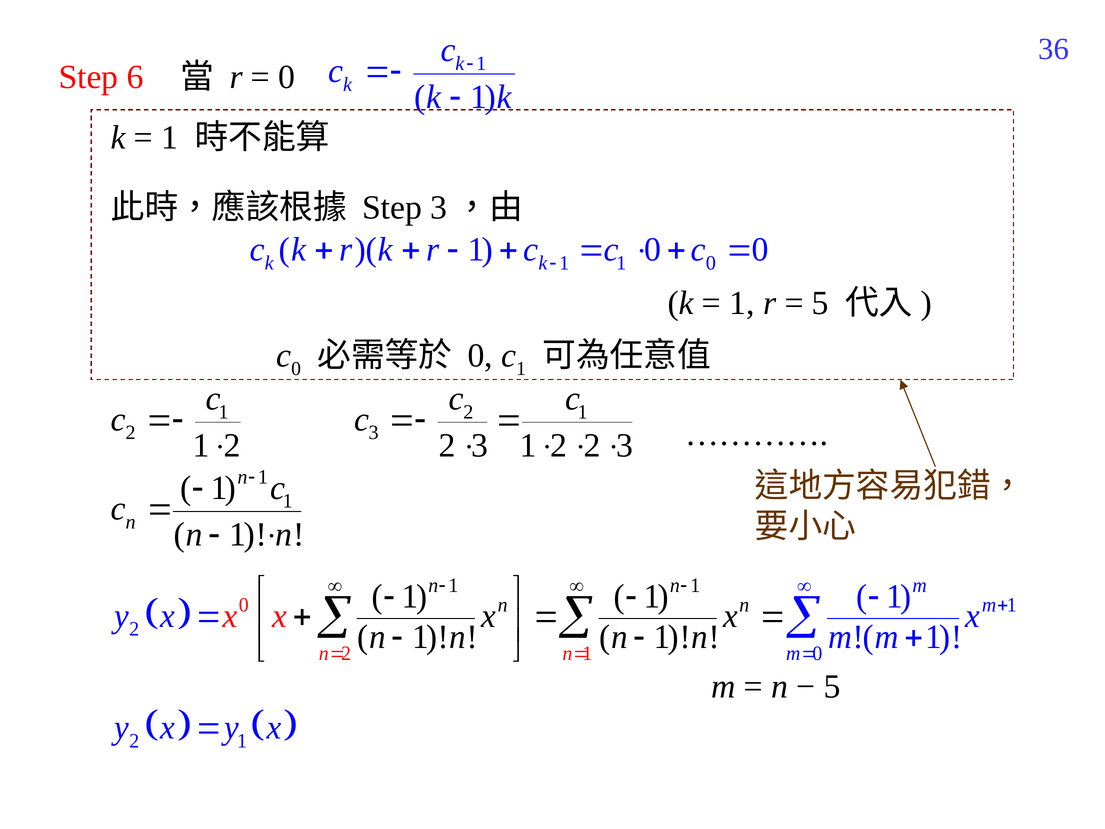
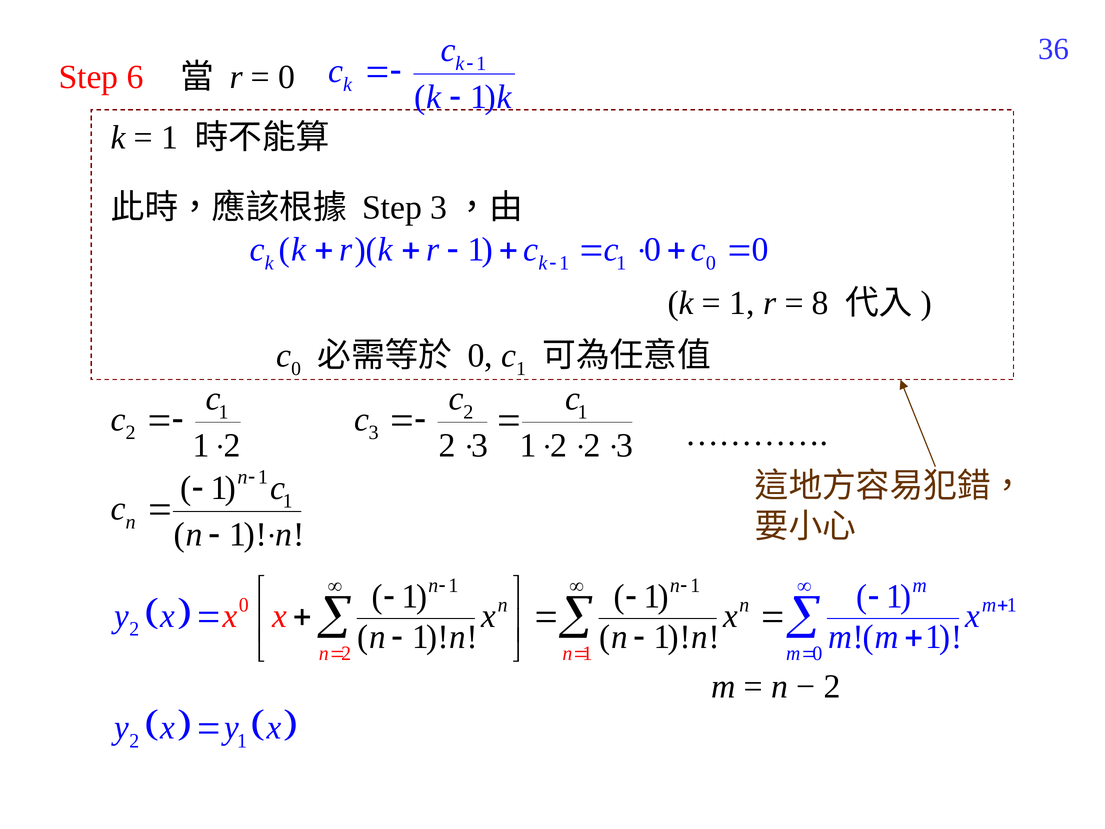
5: 5 -> 8 (820, 303)
5: 5 -> 2 (832, 686)
